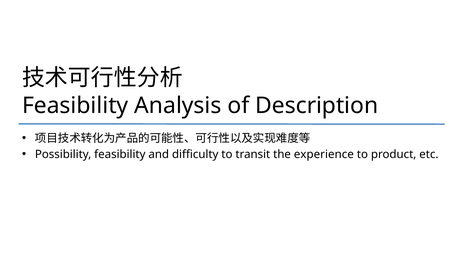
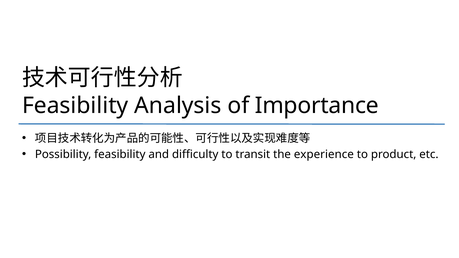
Description: Description -> Importance (317, 106)
